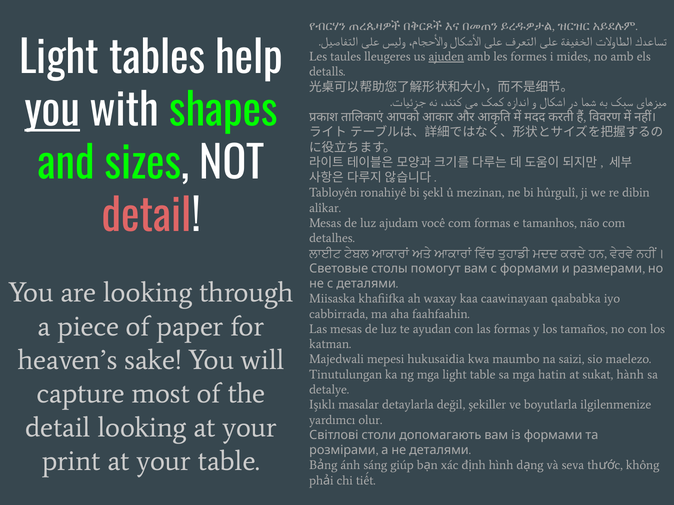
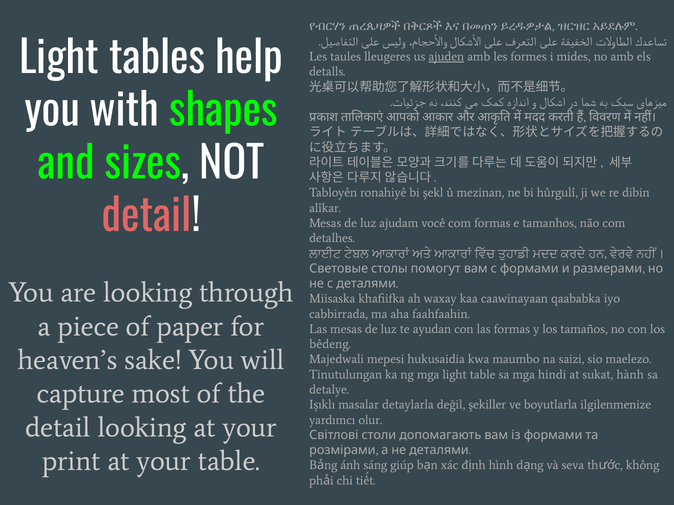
you underline: present -> none (52, 111)
katman: katman -> bêdeng (330, 345)
hatin: hatin -> hindi (552, 375)
